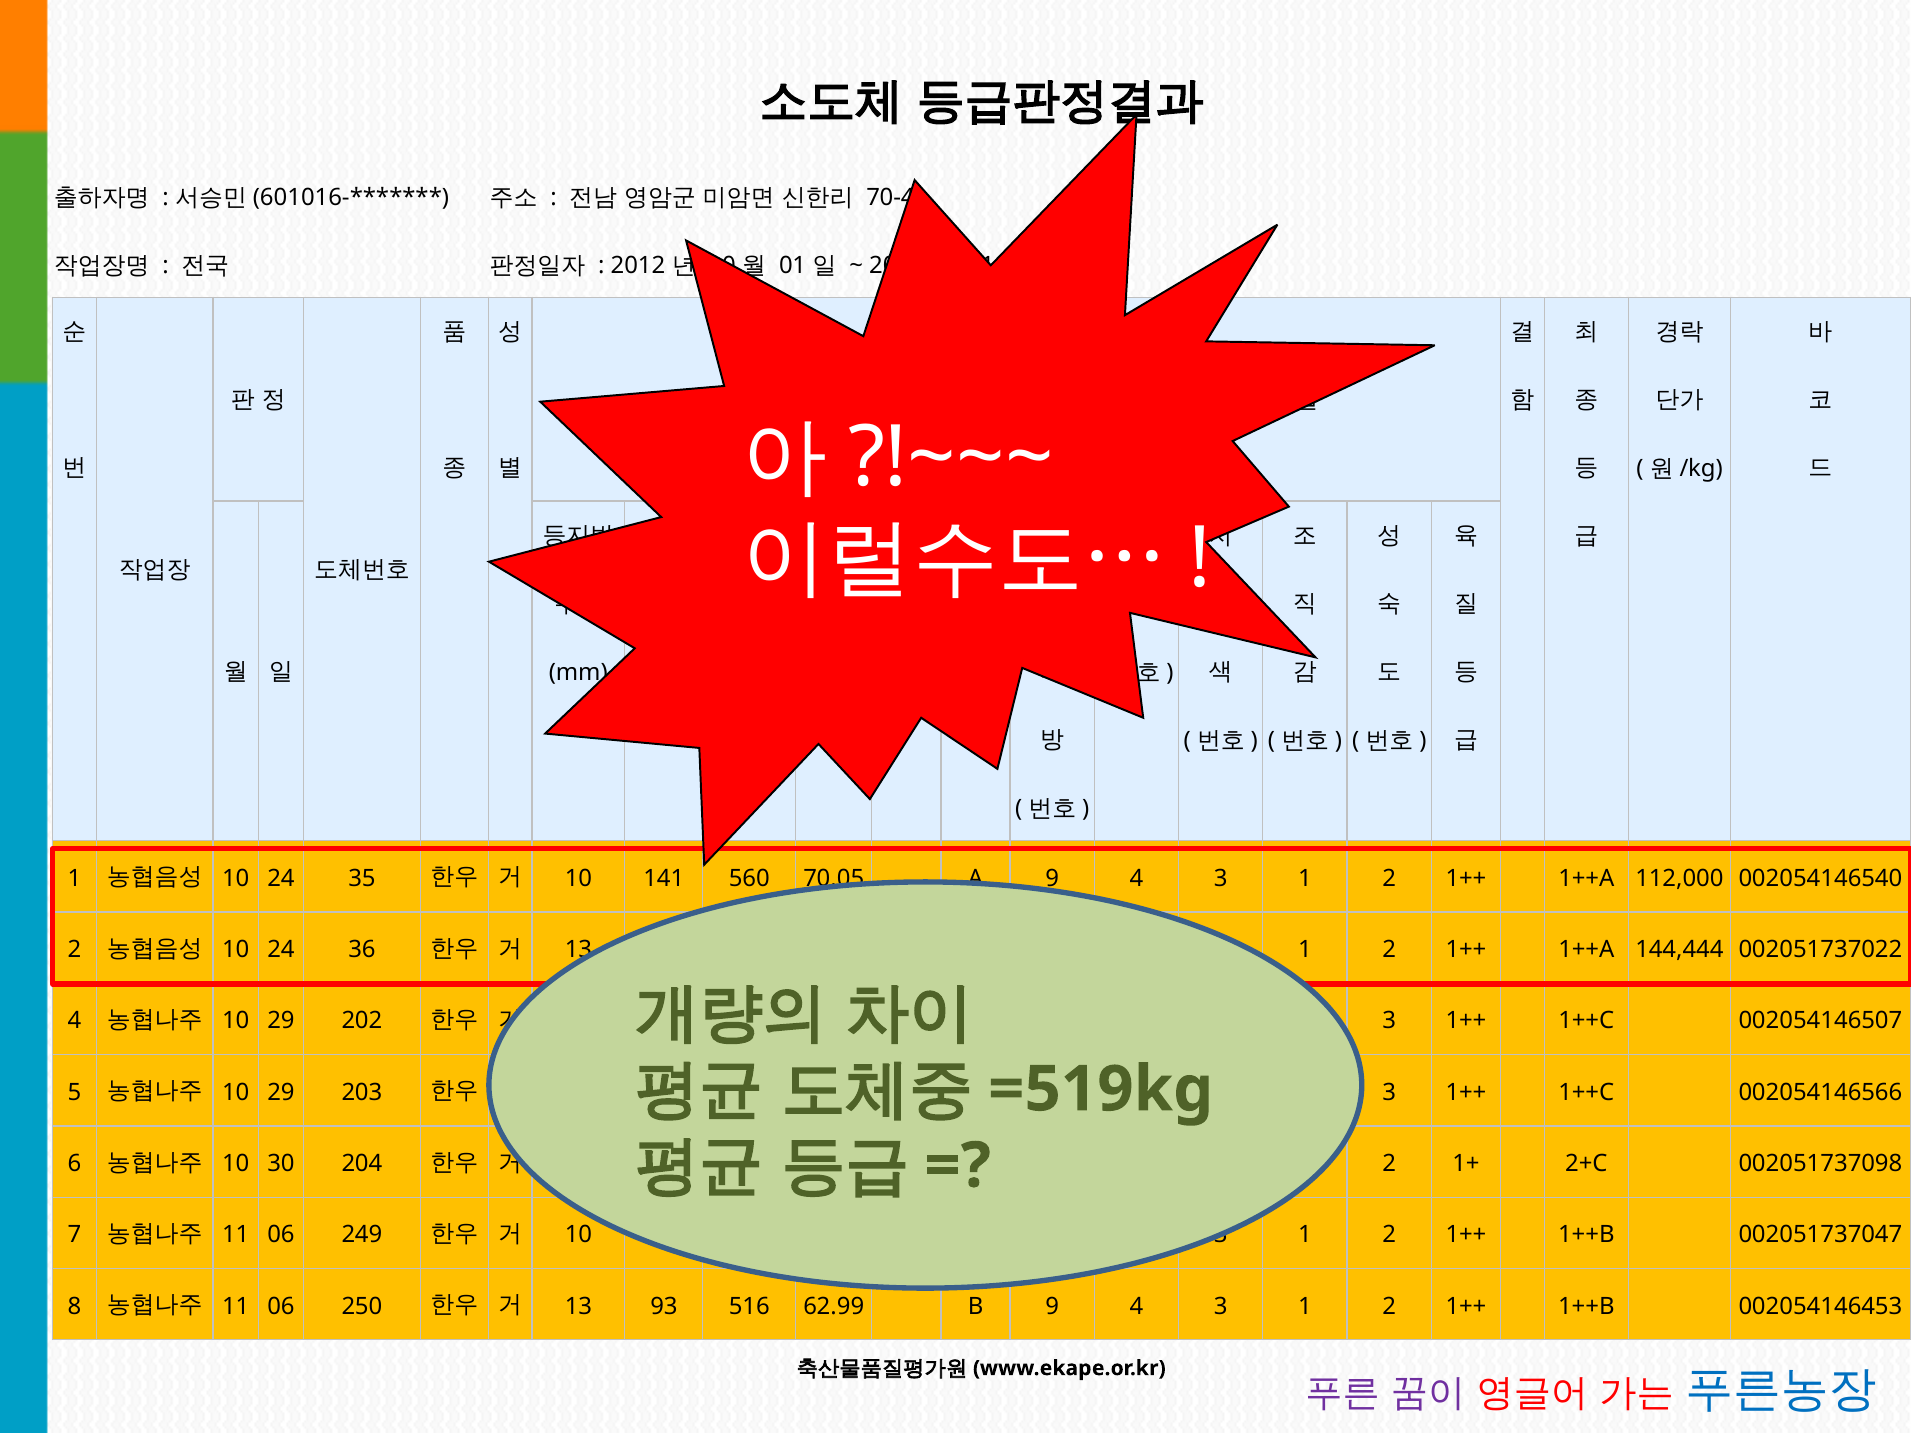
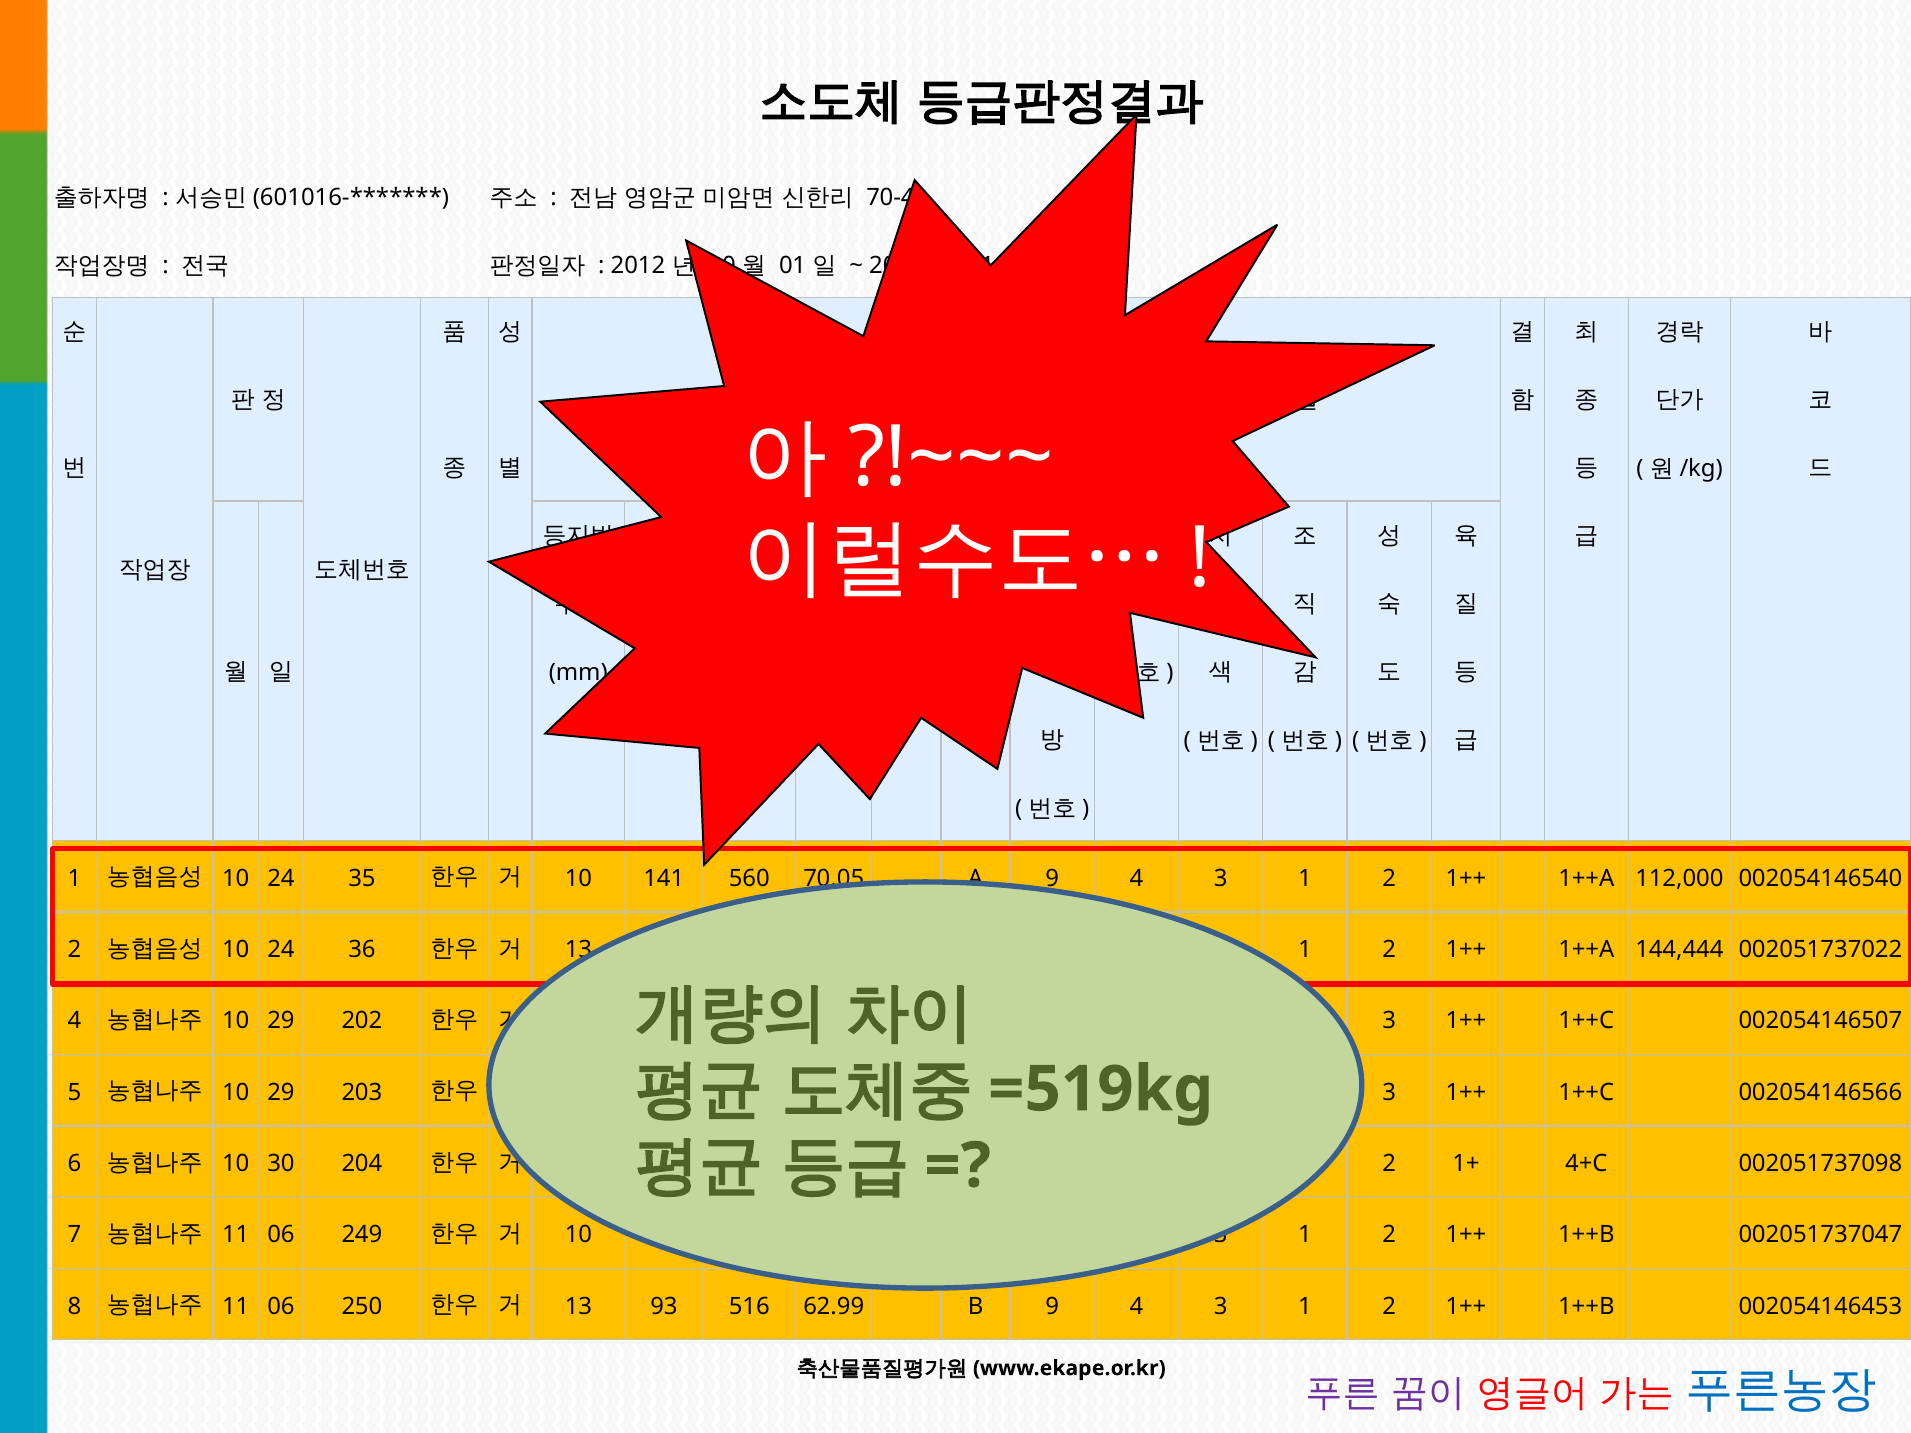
2+C: 2+C -> 4+C (1586, 1164)
